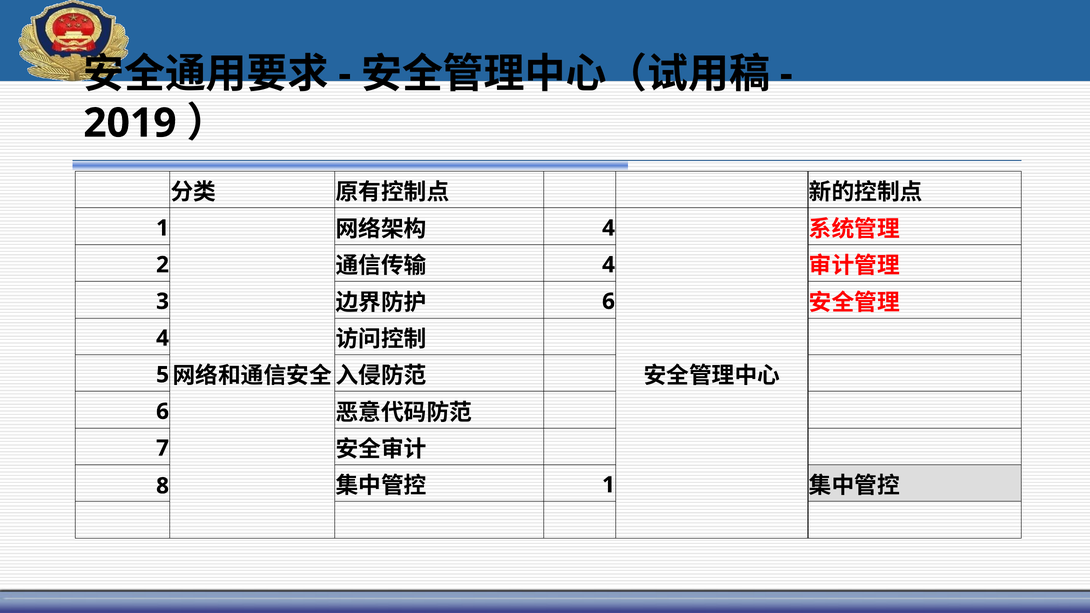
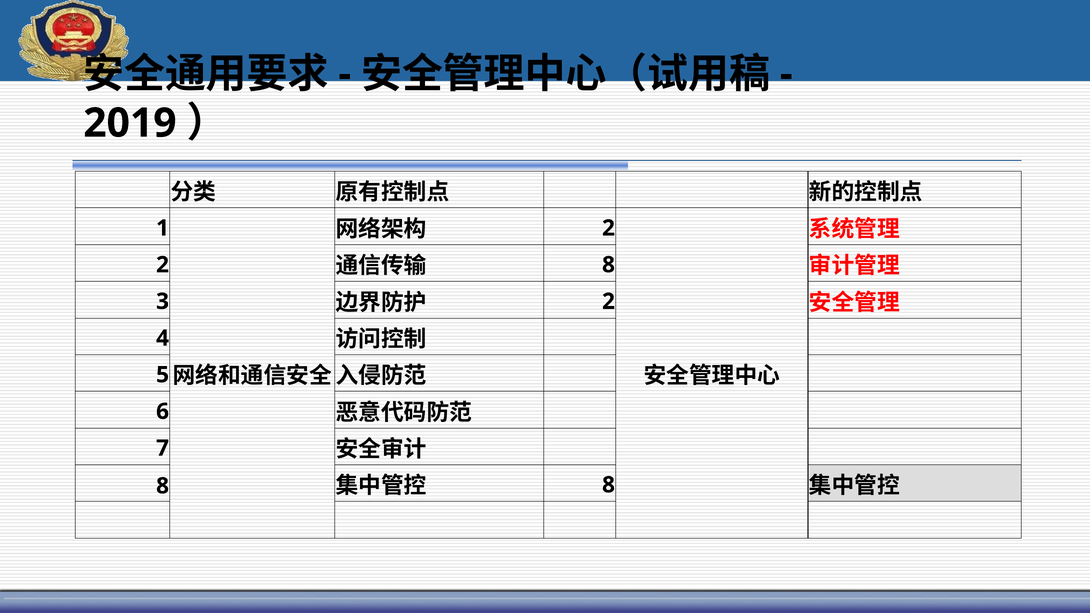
4: 4 -> 2 (609, 228)
4: 4 -> 8 (609, 265)
6: 6 -> 2 (609, 302)
1: 1 -> 8 (609, 485)
